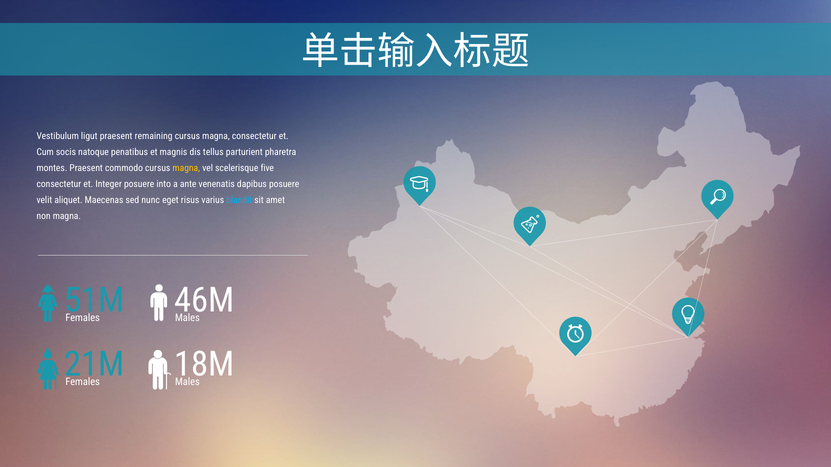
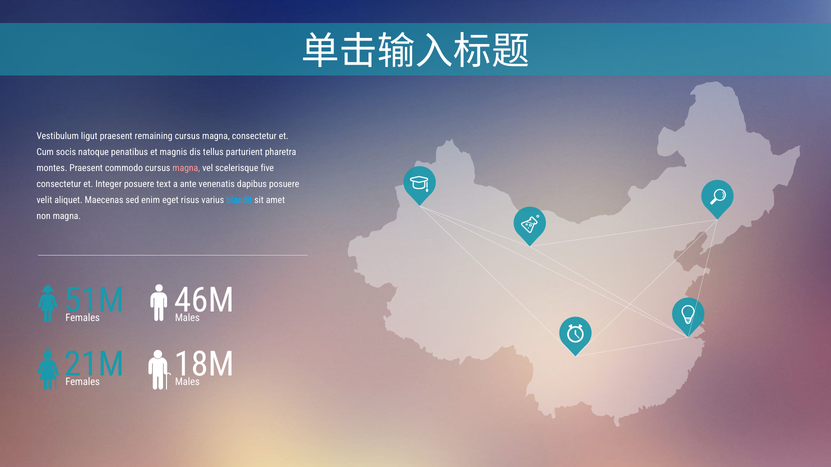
magna colour: yellow -> pink (186, 168)
into: into -> text (164, 184)
nunc: nunc -> enim (151, 200)
